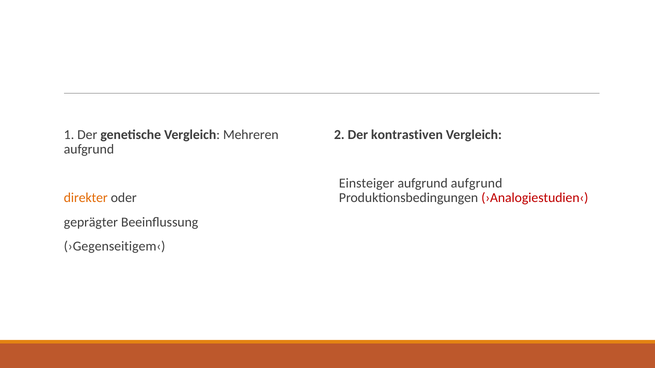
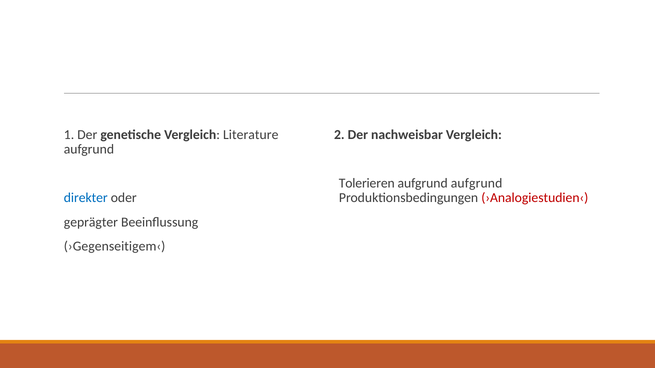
Mehreren: Mehreren -> Literature (251, 135)
kontrastiven: kontrastiven -> nachweisbar (407, 135)
Einsteiger: Einsteiger -> Tolerieren (367, 183)
direkter colour: orange -> blue (86, 198)
